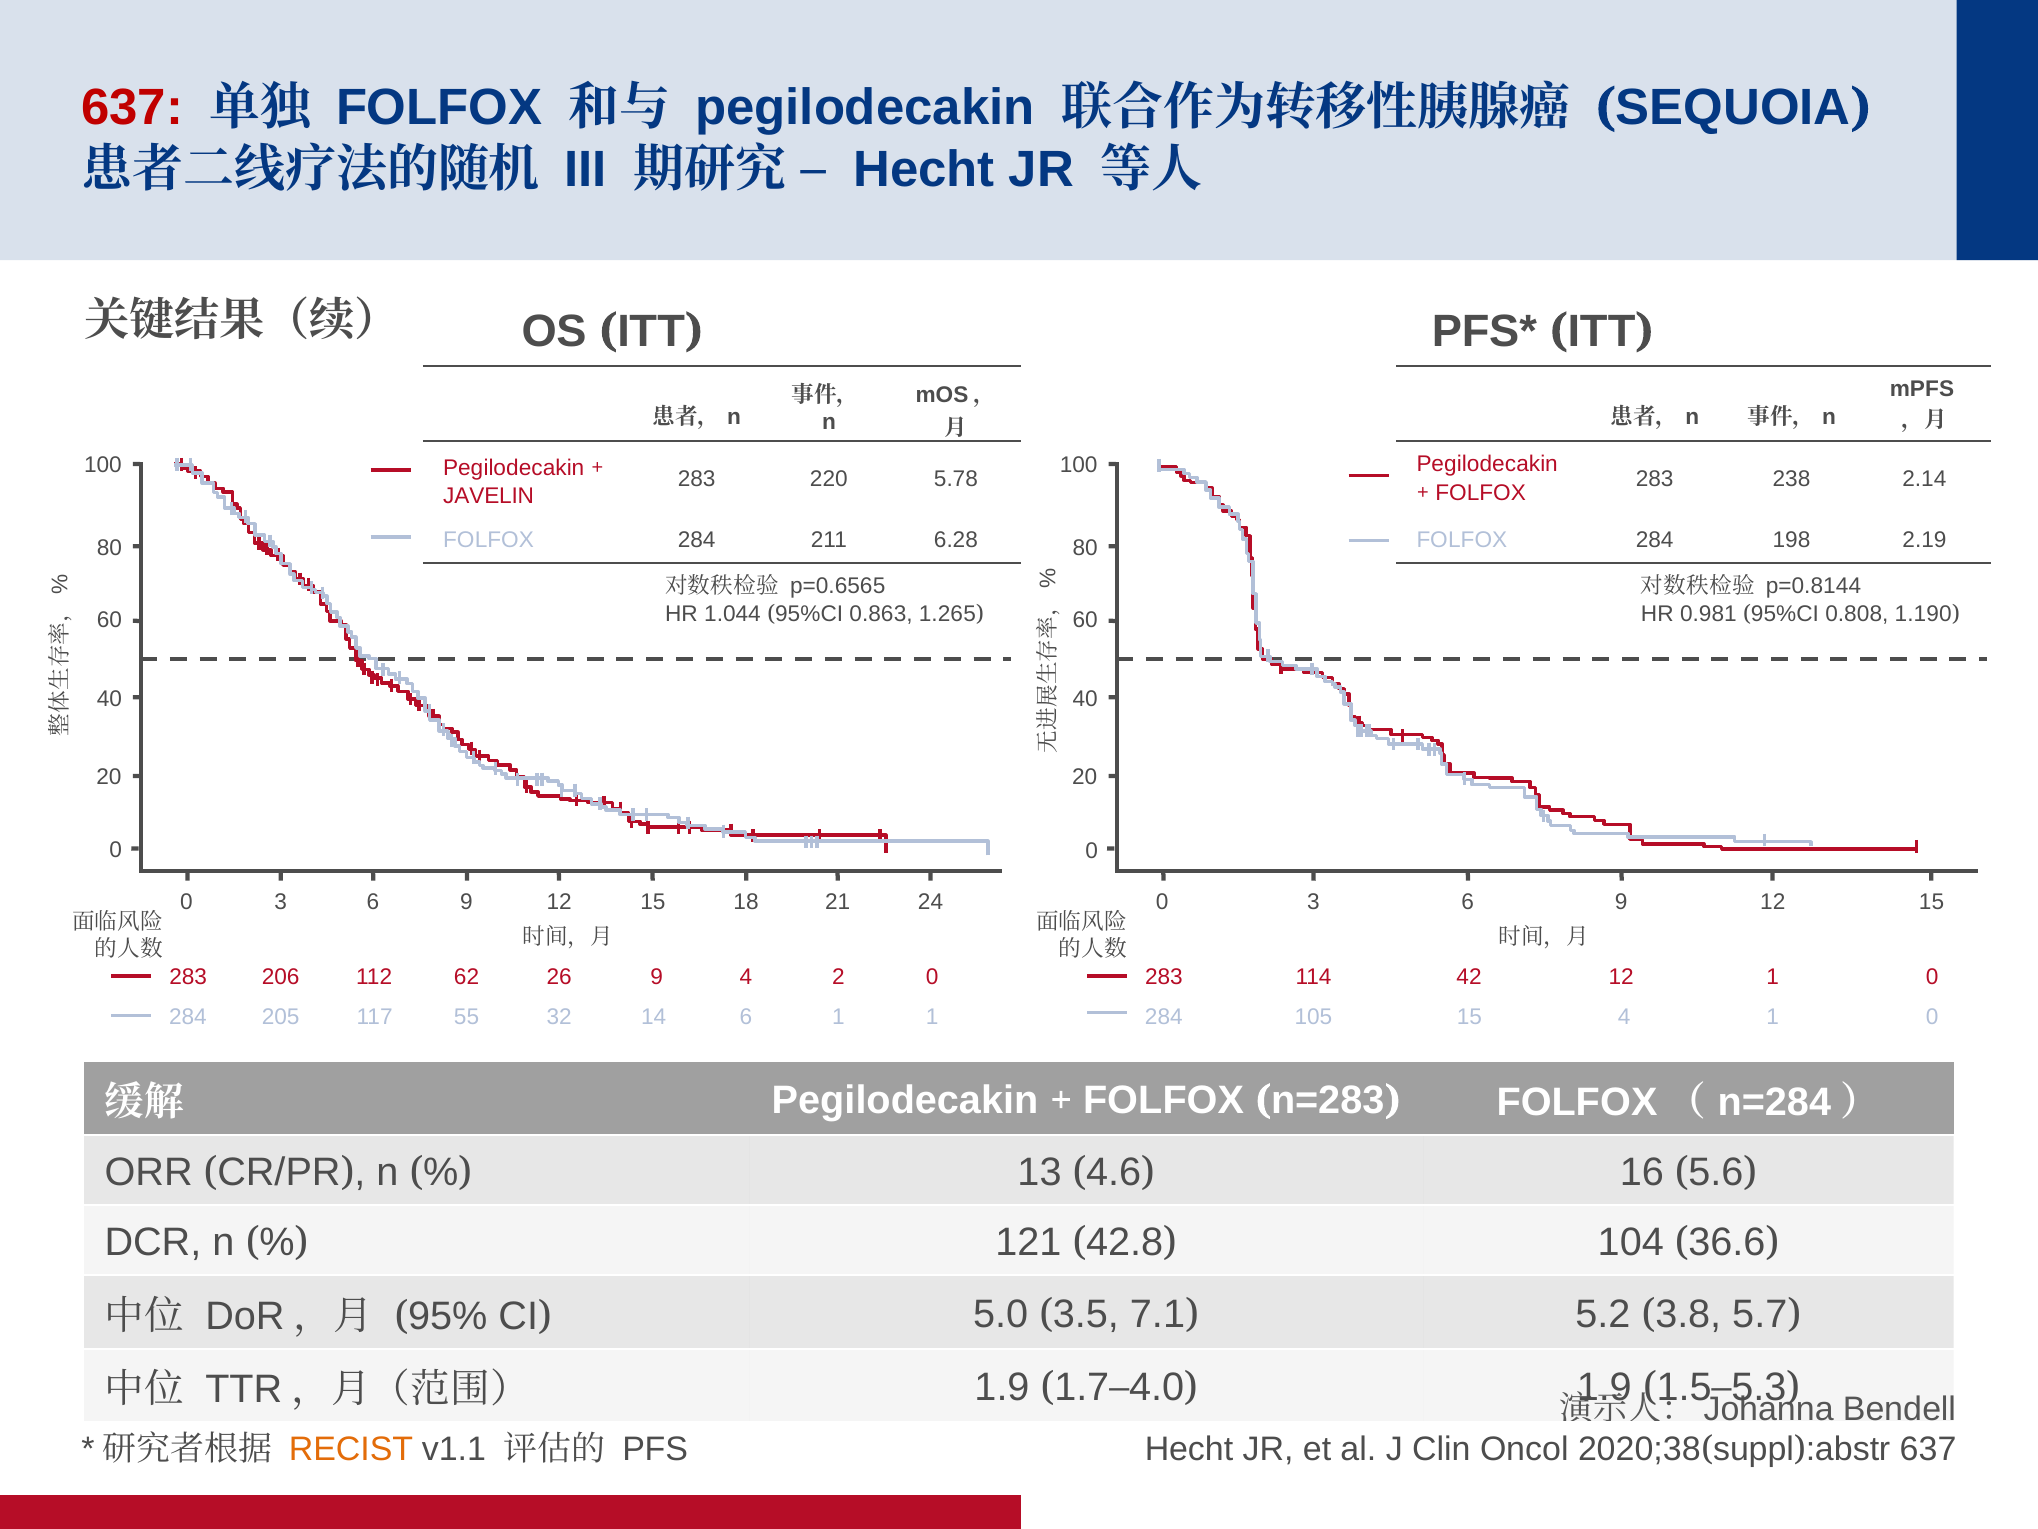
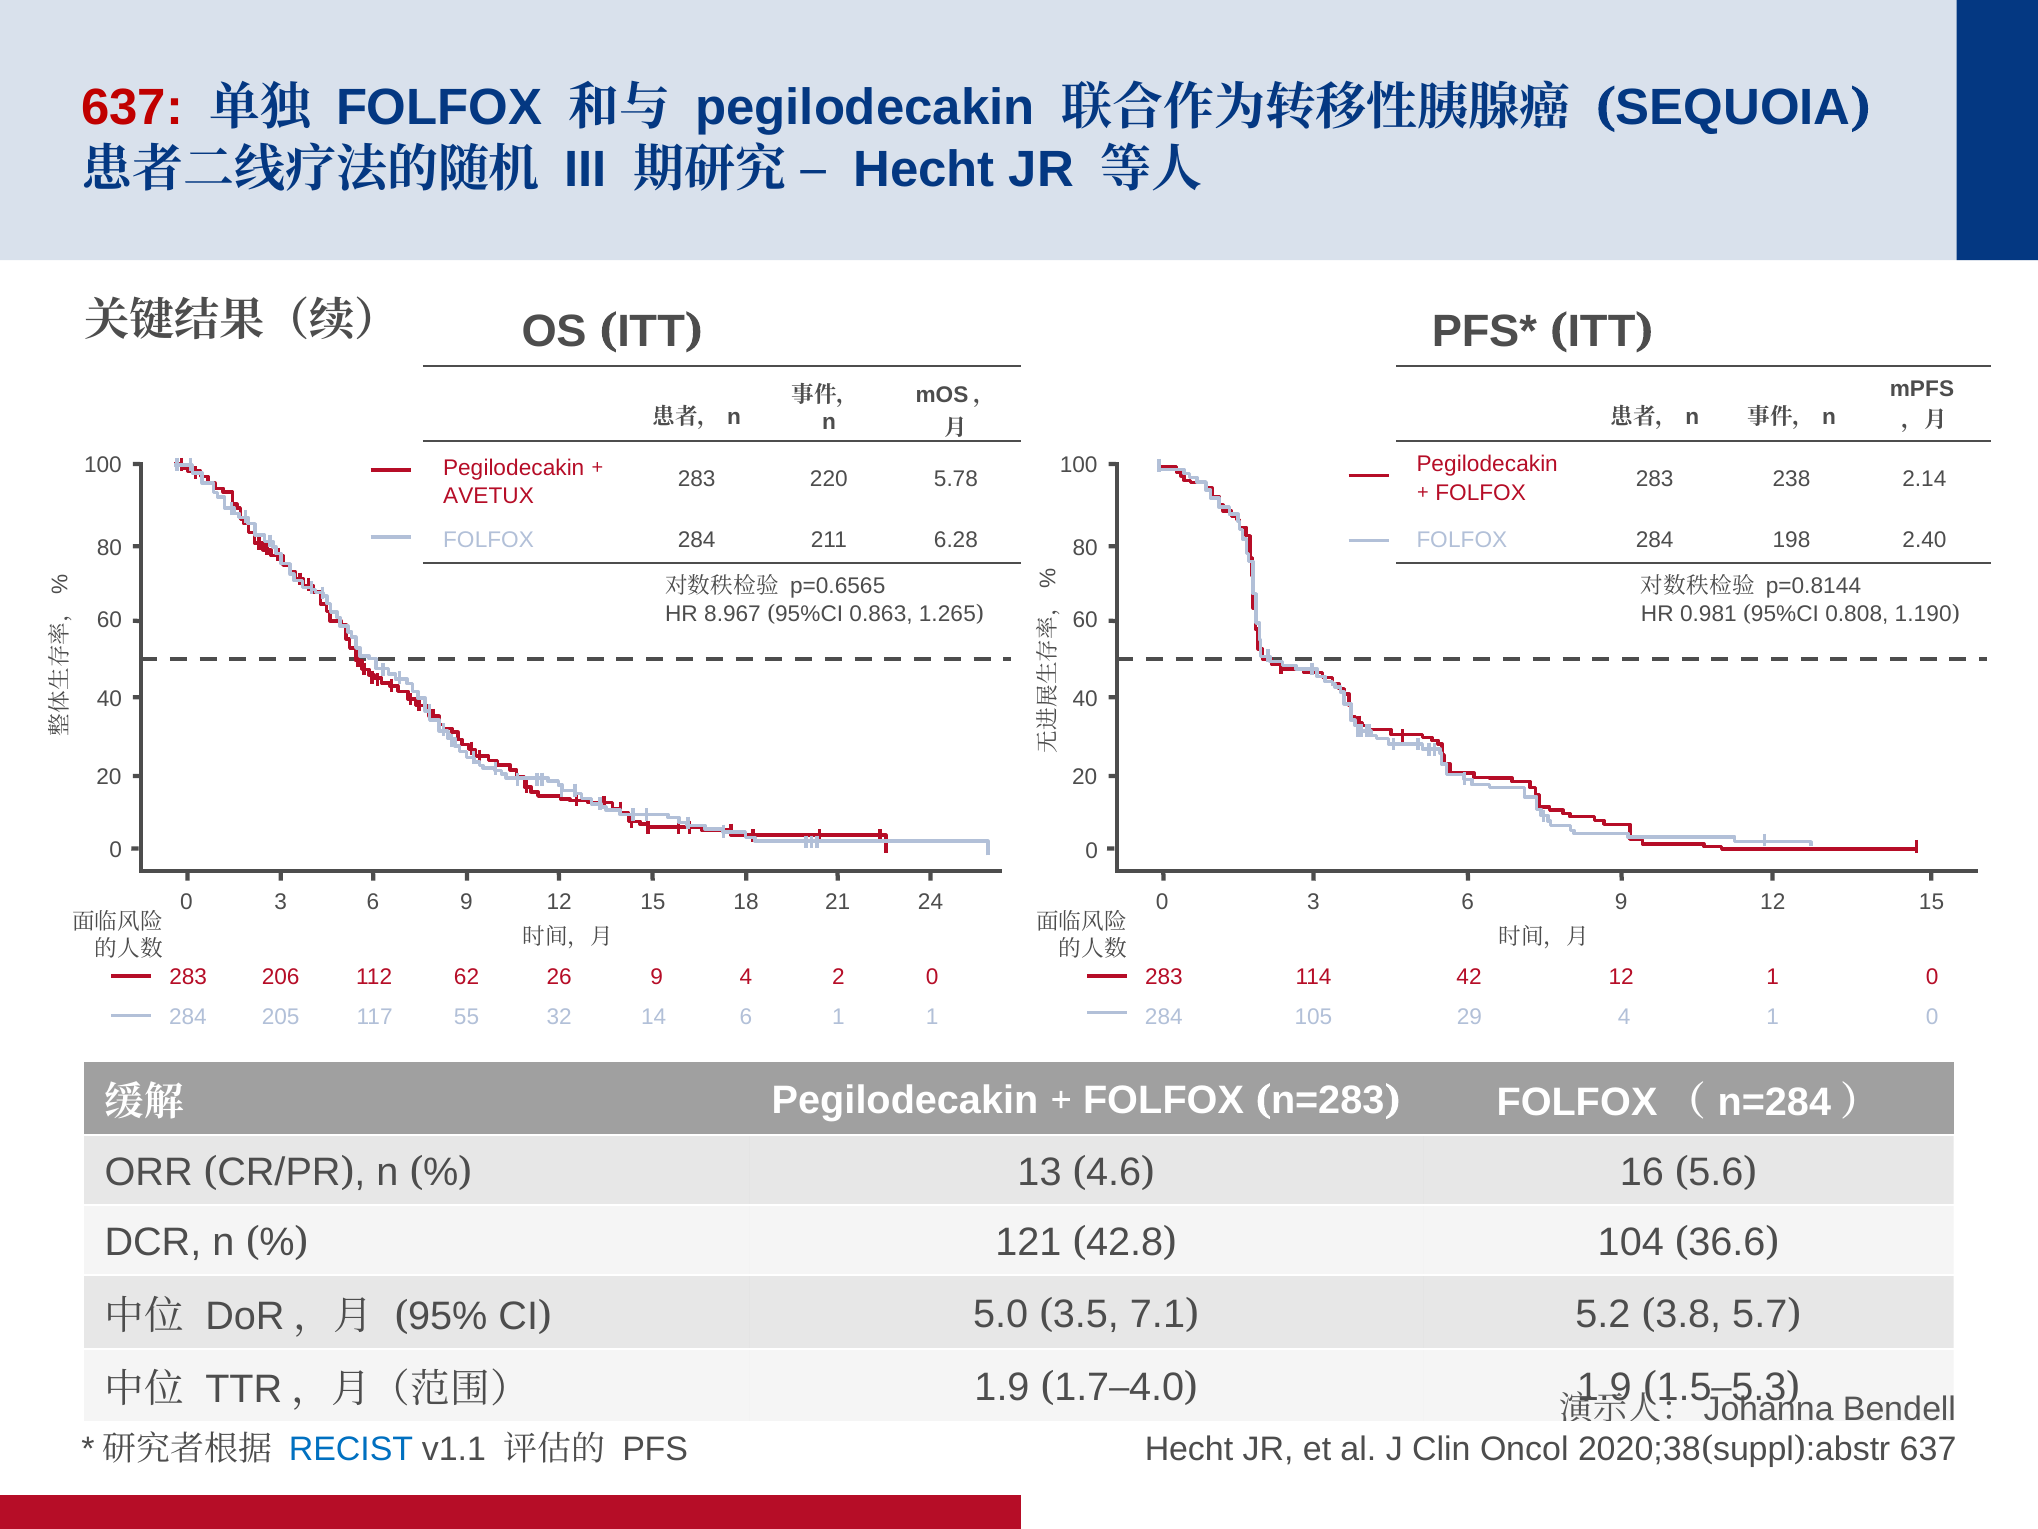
JAVELIN: JAVELIN -> AVETUX (489, 495)
2.19: 2.19 -> 2.40 (1924, 540)
1.044: 1.044 -> 8.967 (732, 613)
105 15: 15 -> 29 (1469, 1016)
RECIST colour: orange -> blue (351, 1449)
